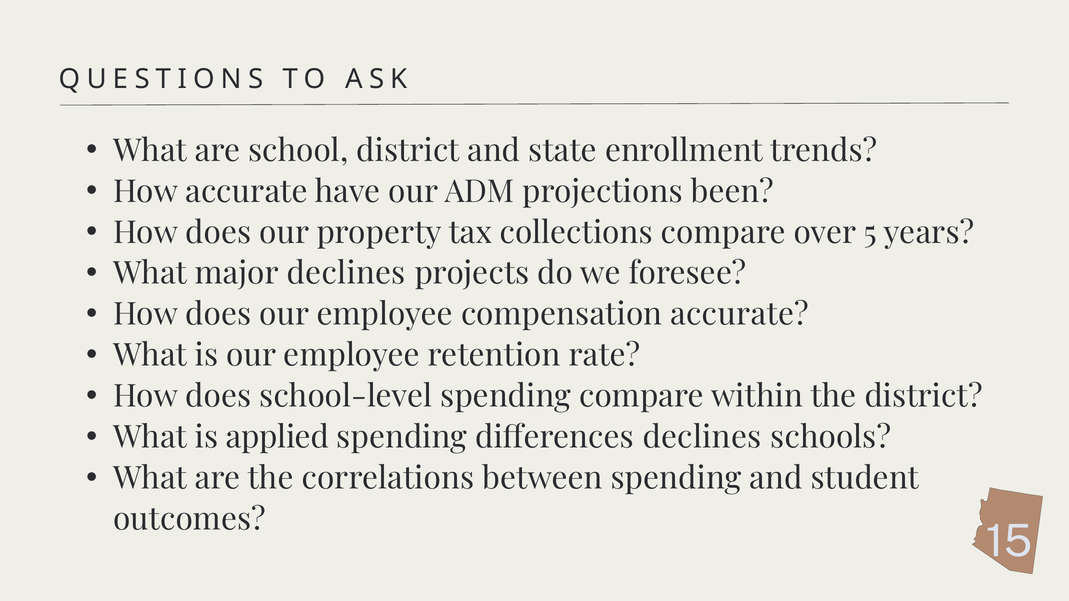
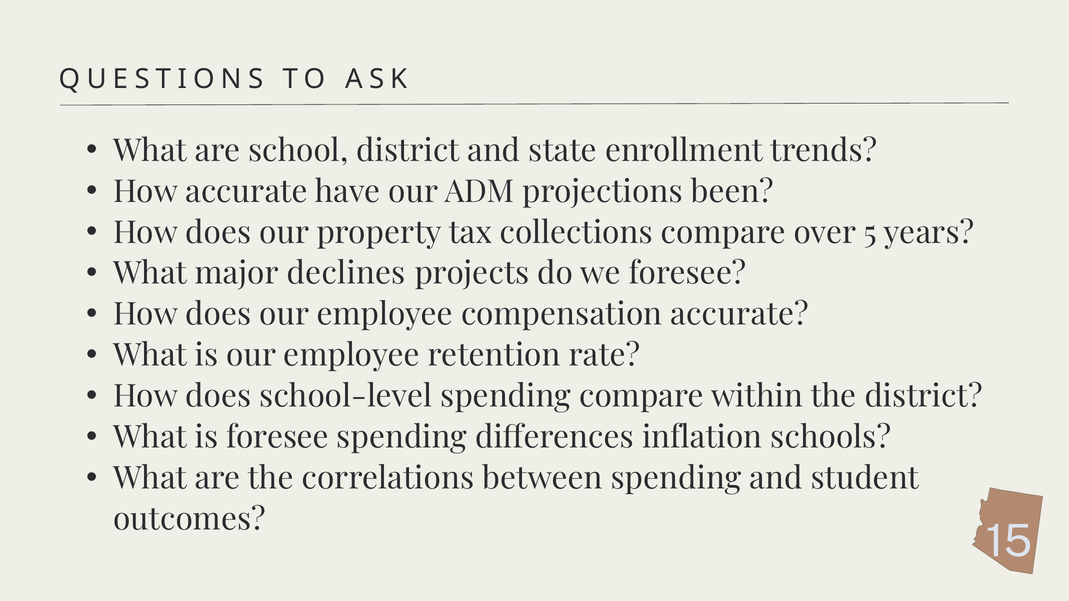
is applied: applied -> foresee (277, 438)
differences declines: declines -> inflation (702, 438)
